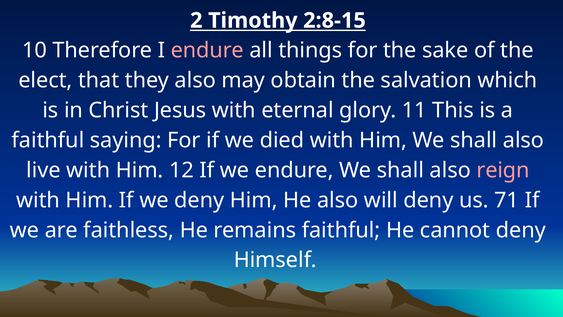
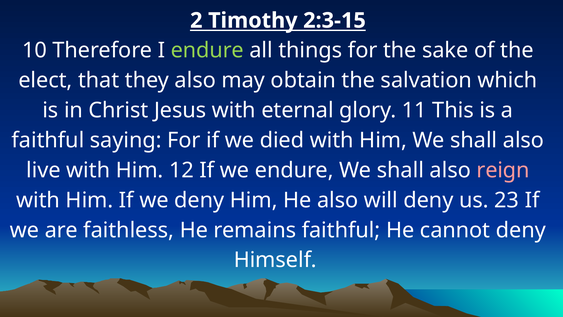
2:8-15: 2:8-15 -> 2:3-15 (334, 20)
endure colour: pink -> light green (207, 50)
71: 71 -> 23 (507, 200)
